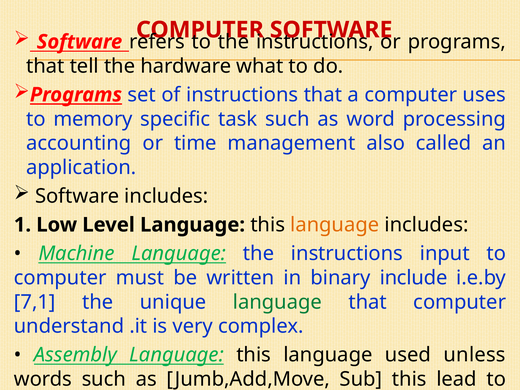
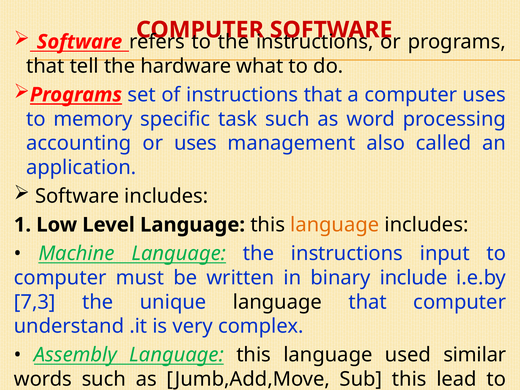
or time: time -> uses (195, 143)
7,1: 7,1 -> 7,3 (35, 302)
language colour: green -> black (277, 302)
unless: unless -> similar (475, 355)
